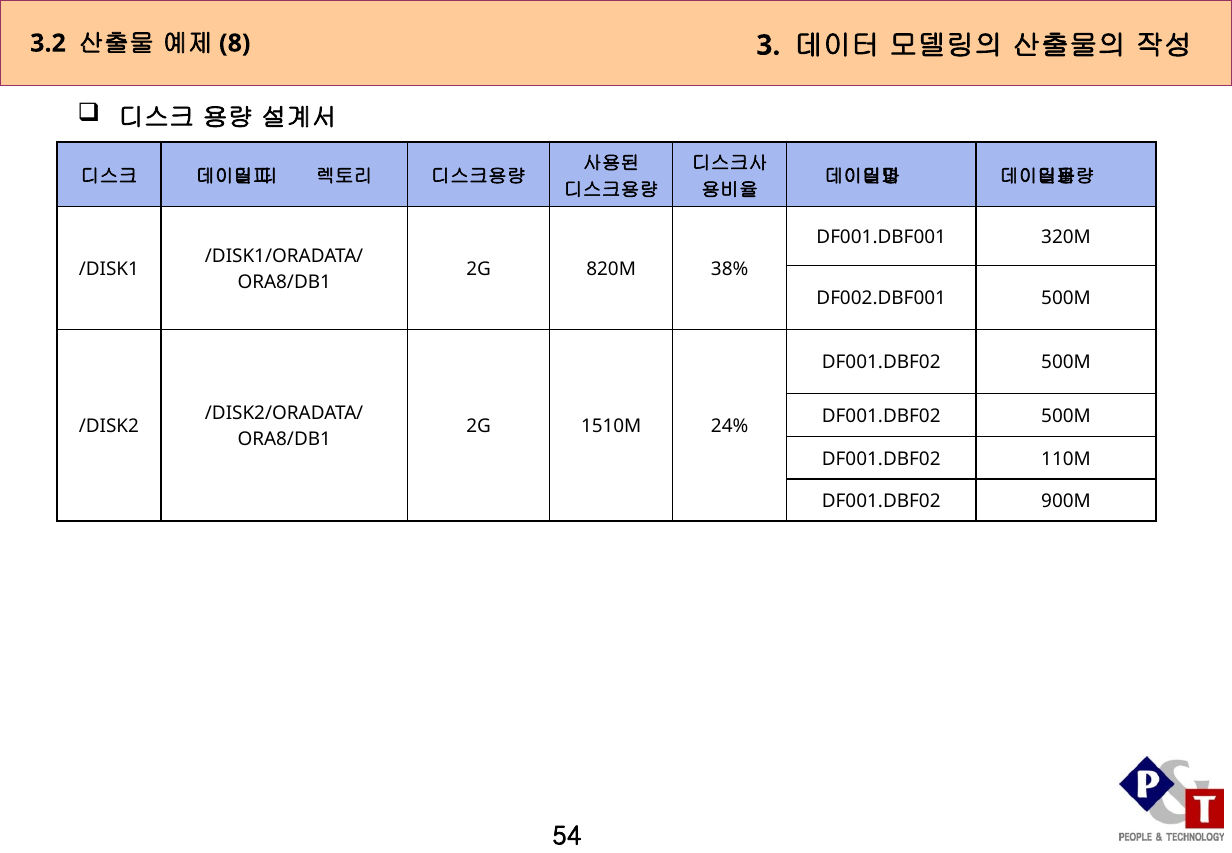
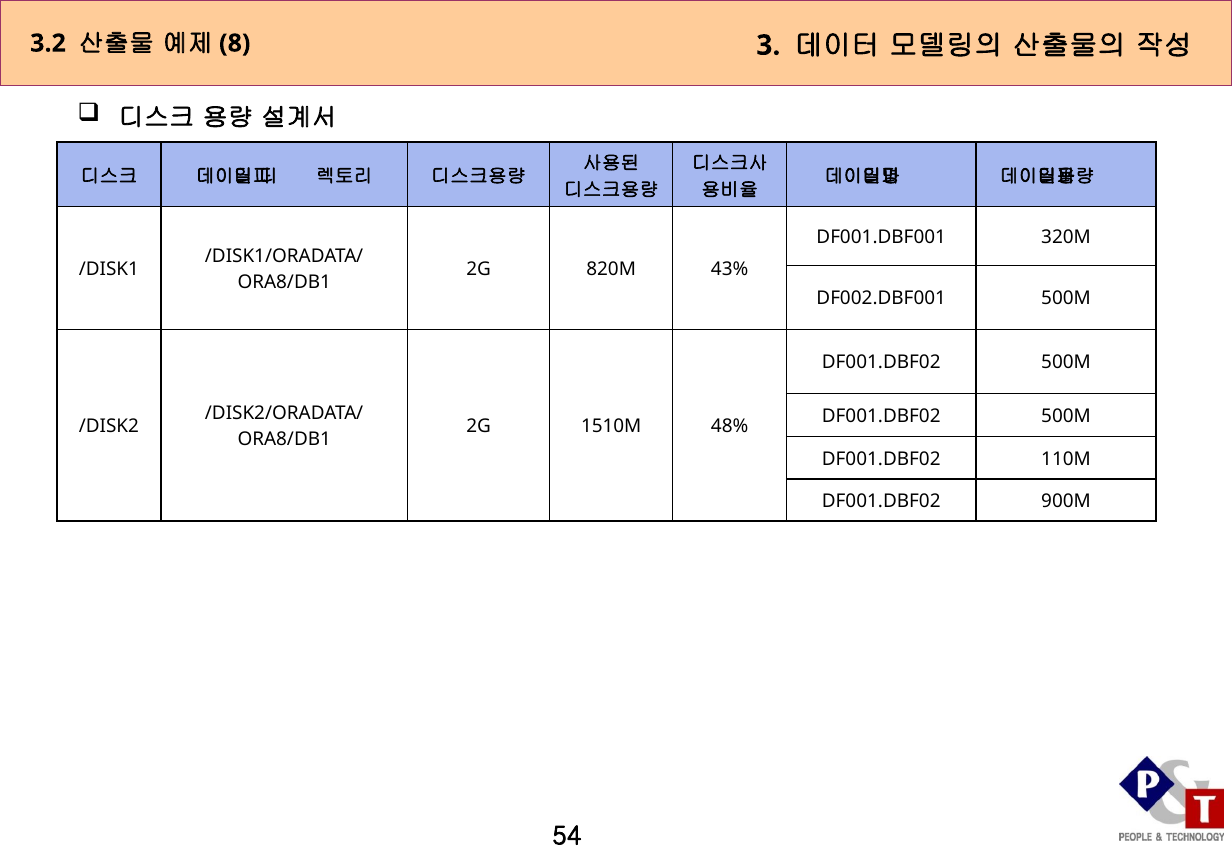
38%: 38% -> 43% (730, 269)
24%: 24% -> 48% (730, 426)
